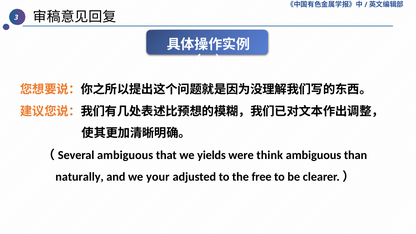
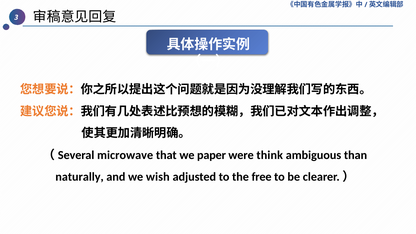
（Several ambiguous: ambiguous -> microwave (125, 155)
yields: yields -> paper (211, 155)
your: your -> wish (158, 177)
